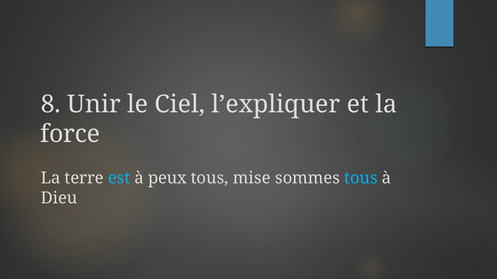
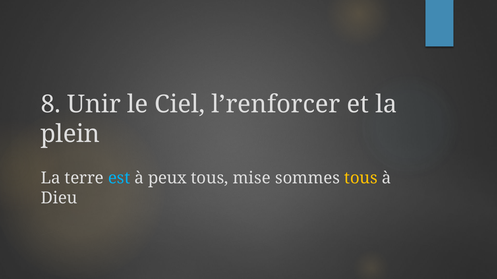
l’expliquer: l’expliquer -> l’renforcer (276, 104)
force: force -> plein (70, 134)
tous colour: light blue -> yellow (361, 178)
